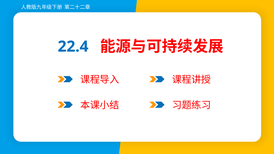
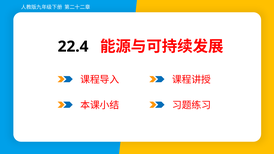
22.4 colour: blue -> black (73, 47)
